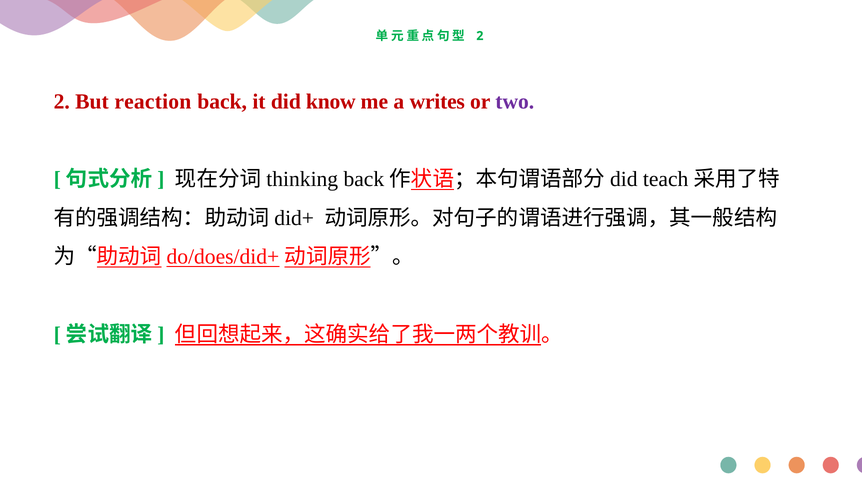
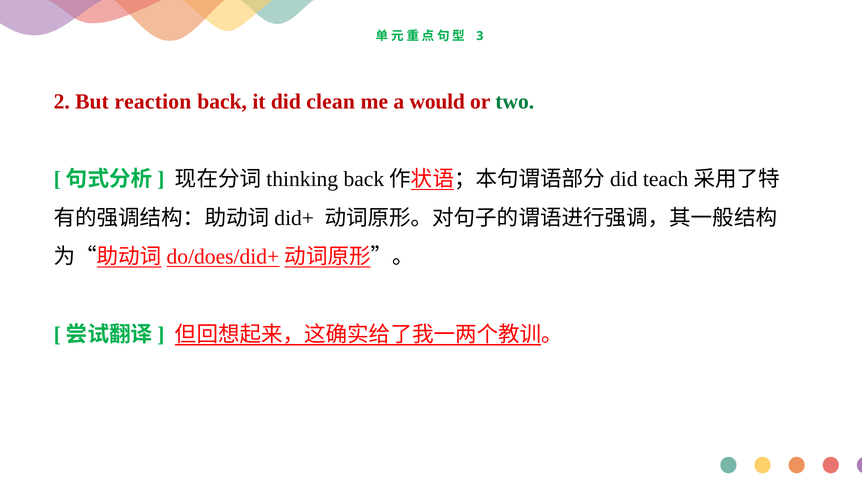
2: 2 -> 3 (480, 36)
know: know -> clean (331, 102)
writes: writes -> would (437, 102)
two colour: purple -> green (515, 102)
